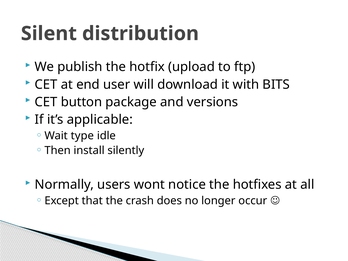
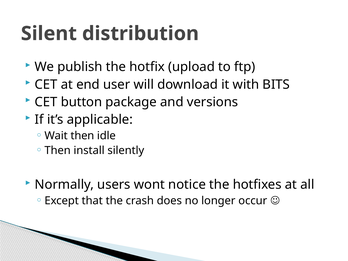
Wait type: type -> then (82, 136)
